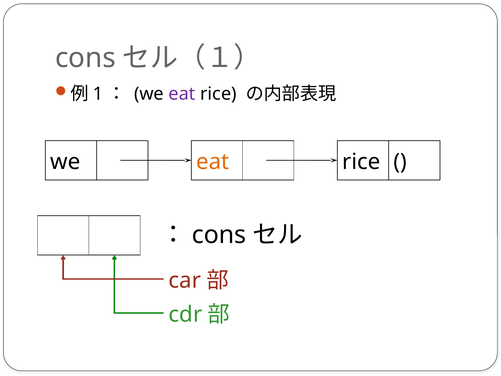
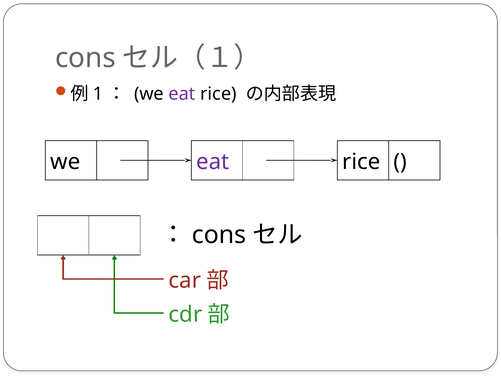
eat colour: orange -> purple (213, 162)
